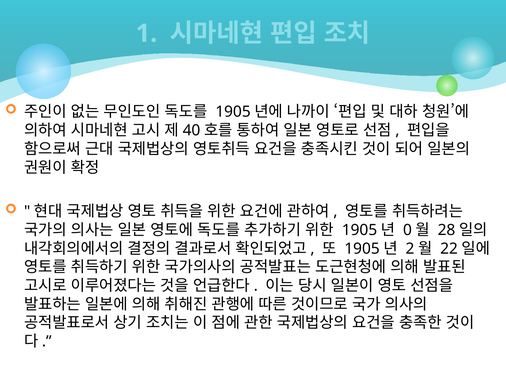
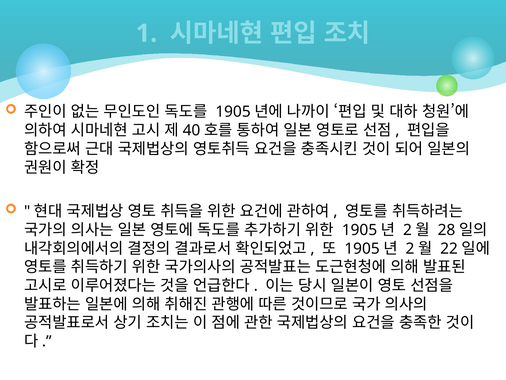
0: 0 -> 2 (407, 230)
